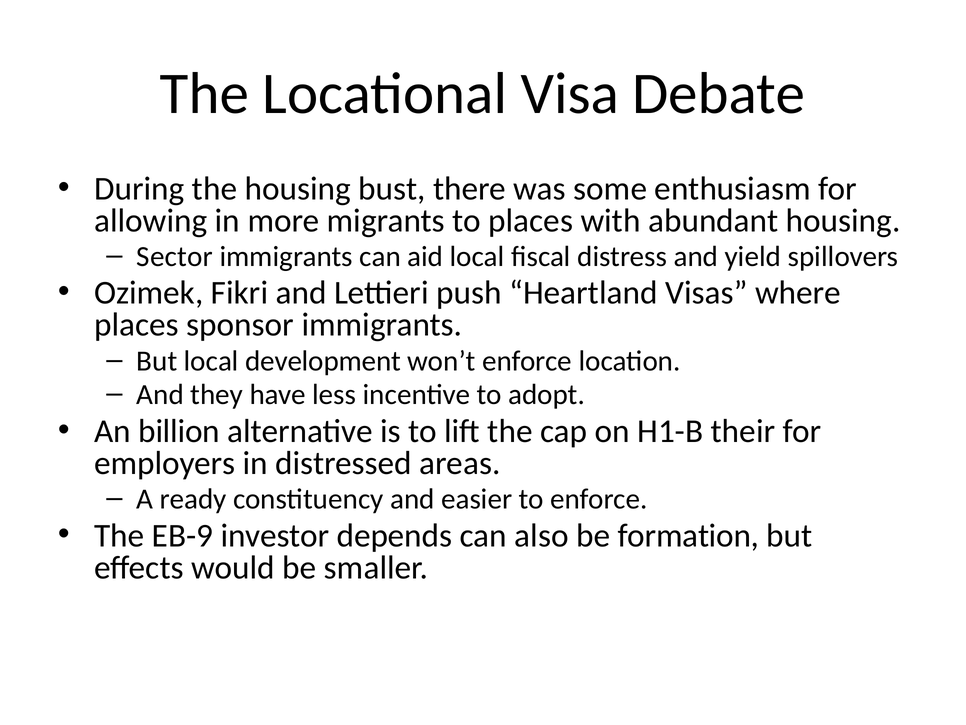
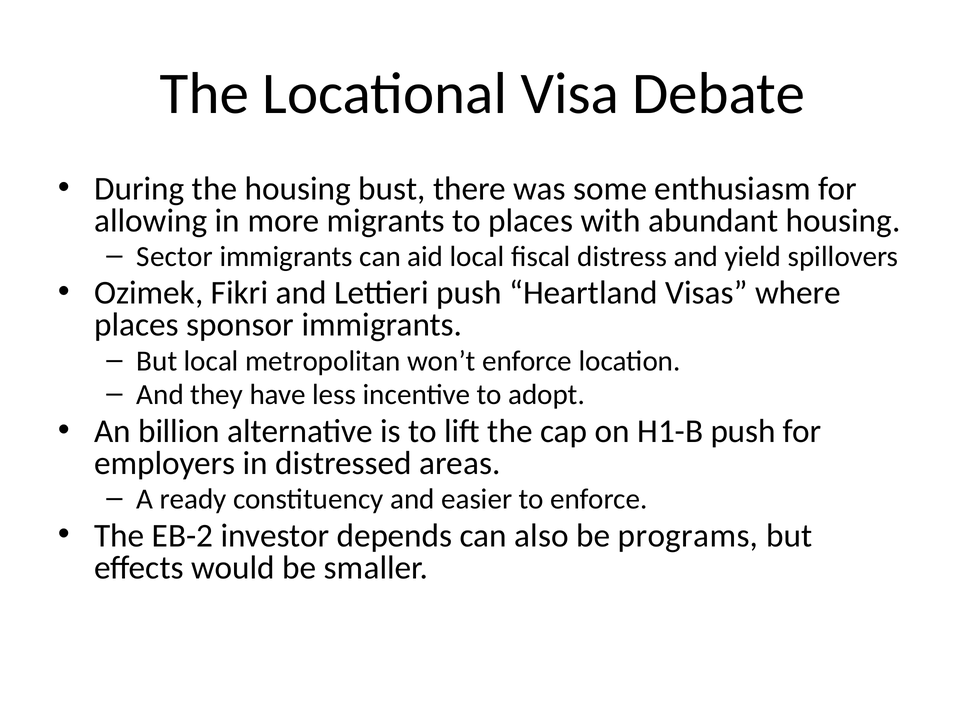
development: development -> metropolitan (323, 361)
H1-B their: their -> push (743, 431)
EB-9: EB-9 -> EB-2 (183, 535)
formation: formation -> programs (688, 535)
